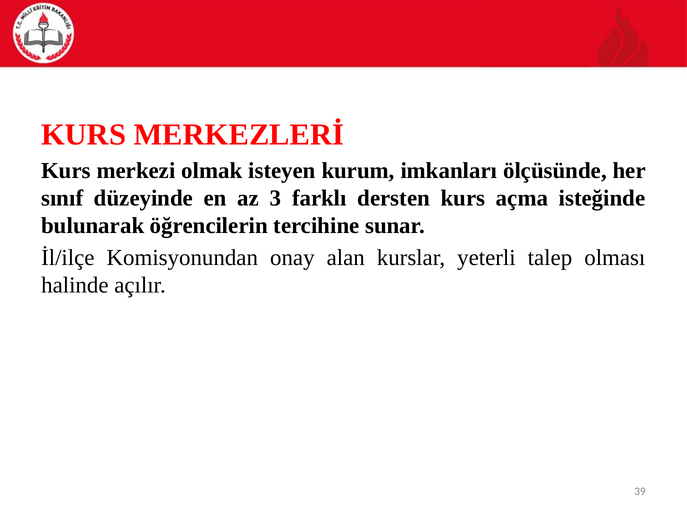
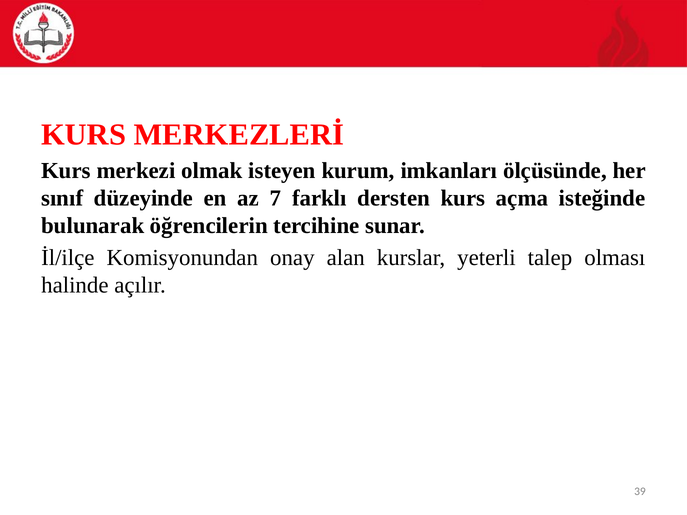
3: 3 -> 7 (276, 198)
